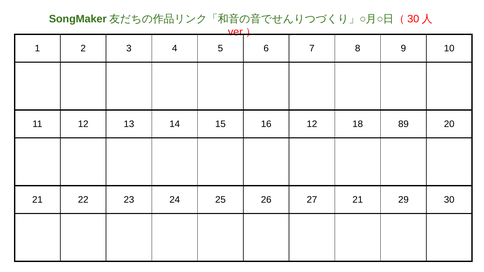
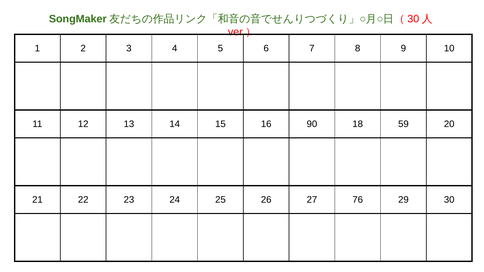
16 12: 12 -> 90 (312, 124)
89: 89 -> 59 (403, 124)
27 21: 21 -> 76 (358, 200)
